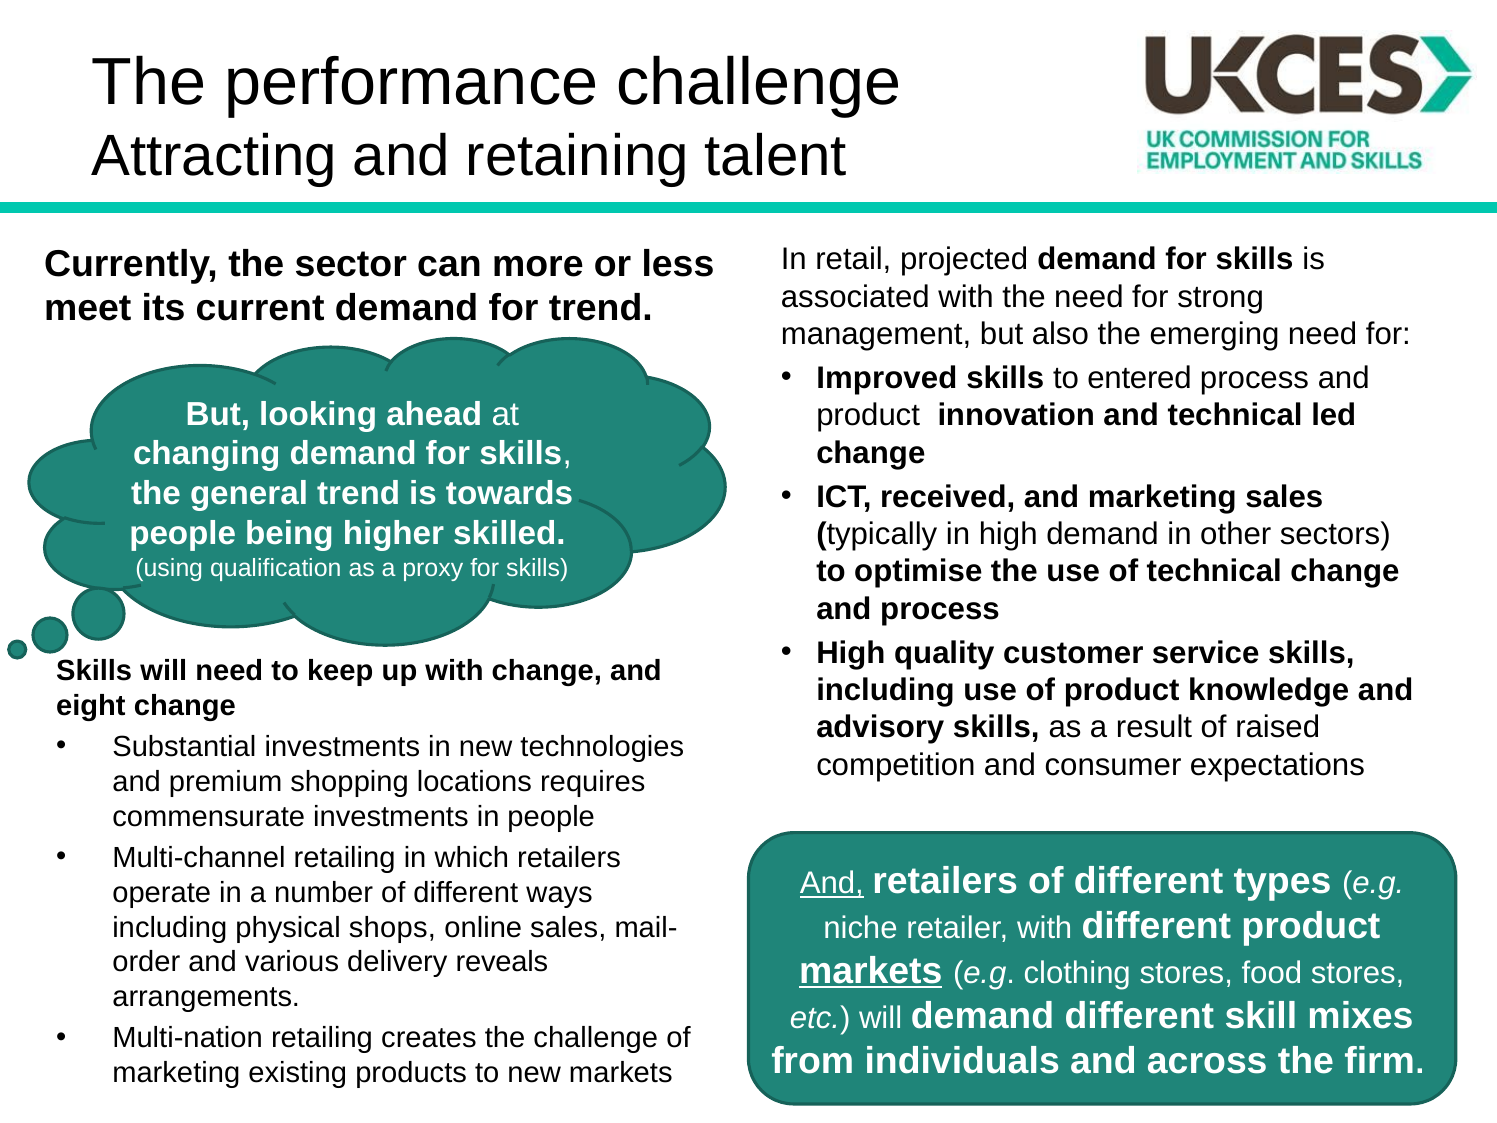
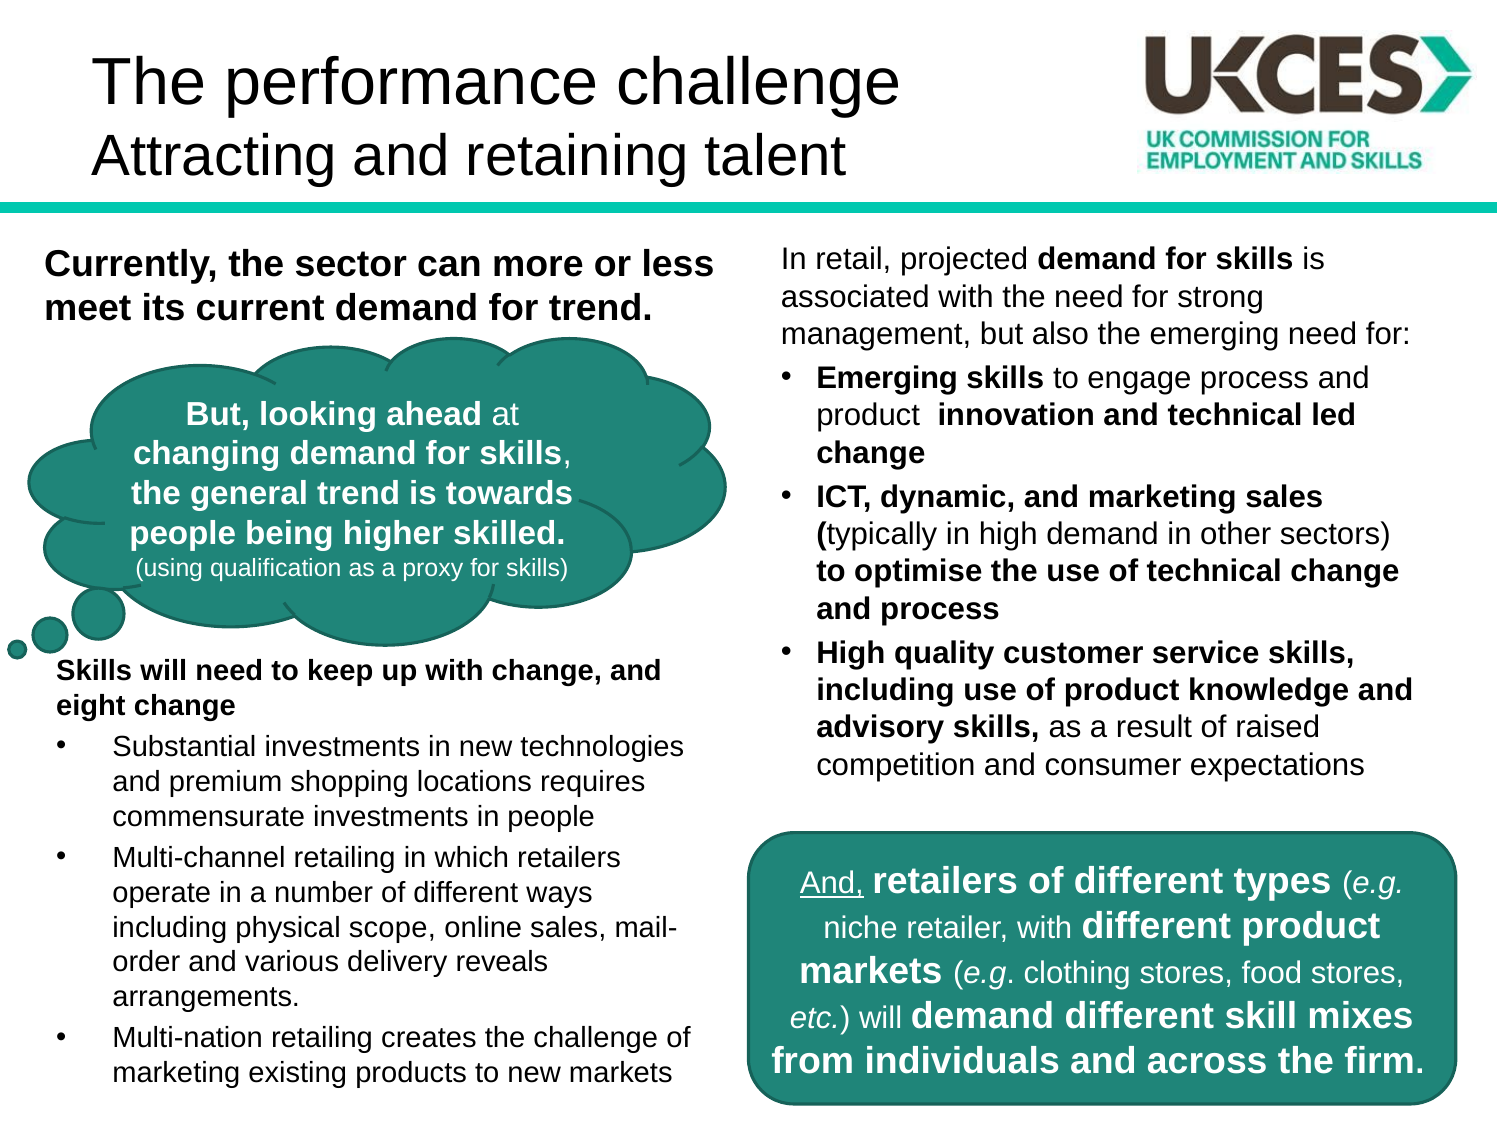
Improved: Improved -> Emerging (887, 378)
entered: entered -> engage (1139, 378)
received: received -> dynamic (948, 497)
shops: shops -> scope (392, 927)
markets underline: present -> none (871, 971)
